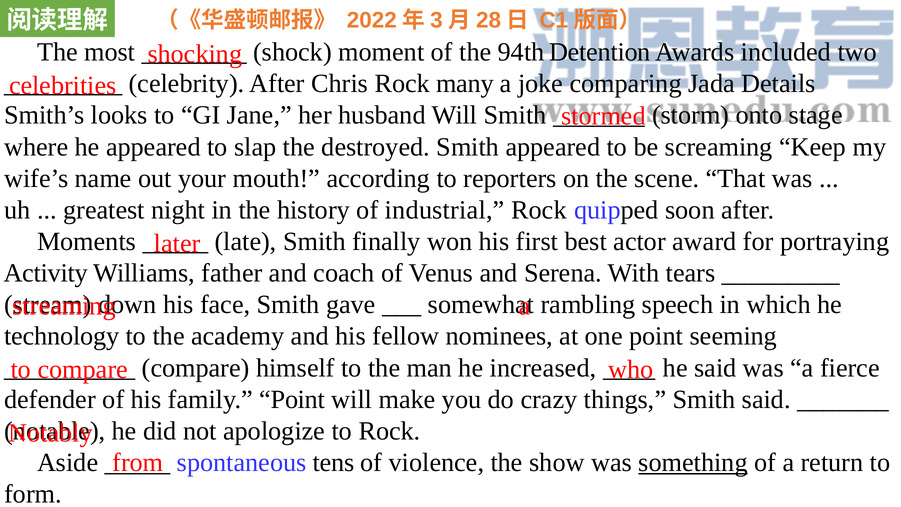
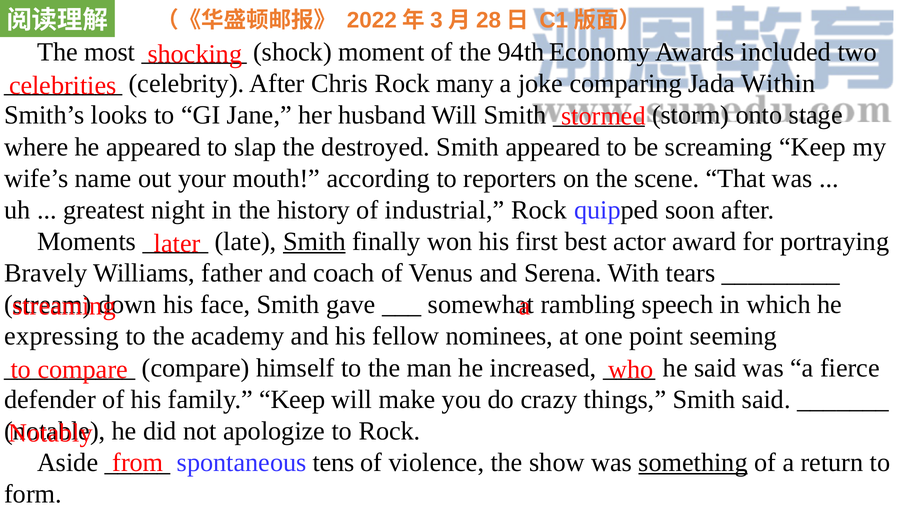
Detention: Detention -> Economy (600, 52)
Details: Details -> Within (778, 84)
Smith underline: none -> present (314, 241)
Activity: Activity -> Bravely (46, 273)
technology: technology -> expressing (62, 336)
family Point: Point -> Keep (292, 399)
